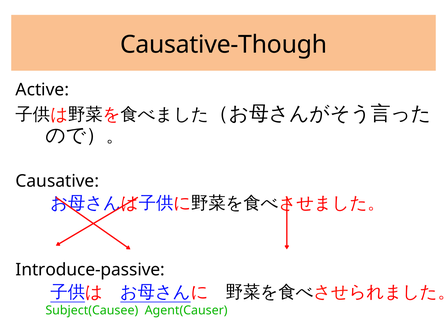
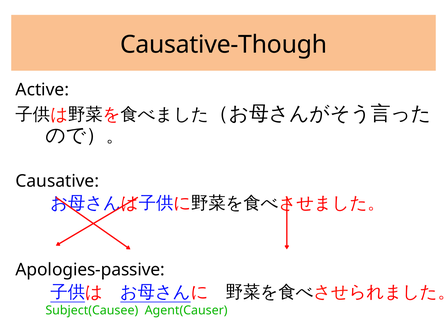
Introduce-passive: Introduce-passive -> Apologies-passive (90, 270)
